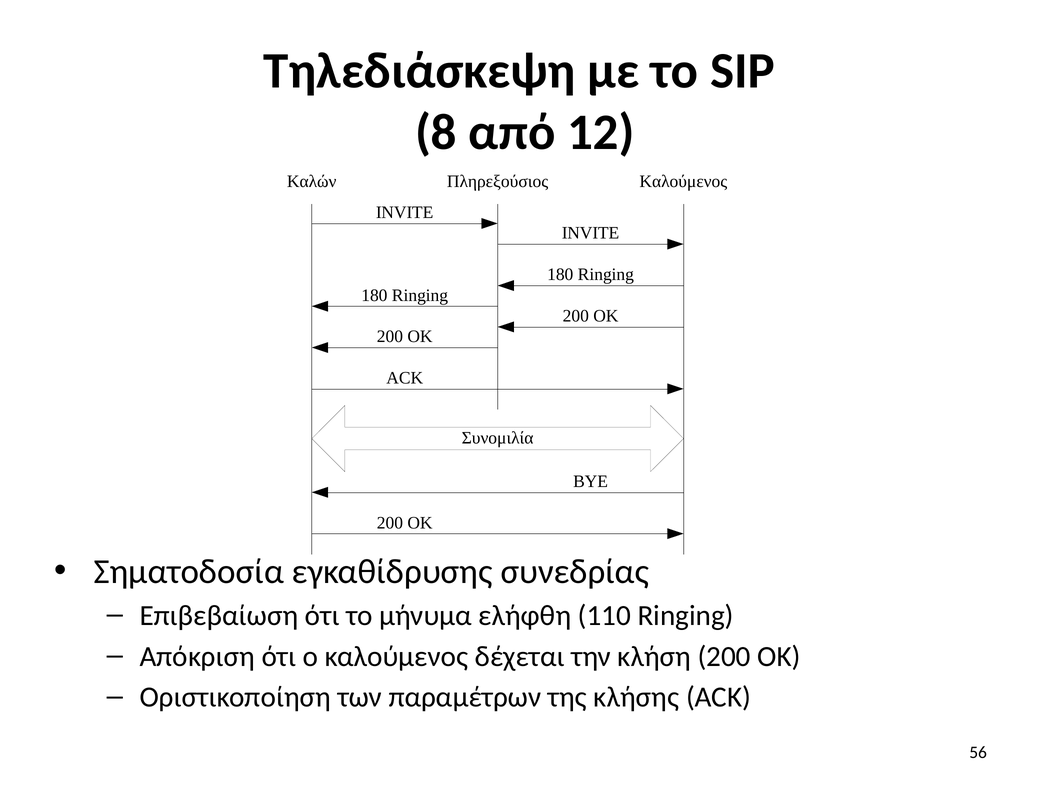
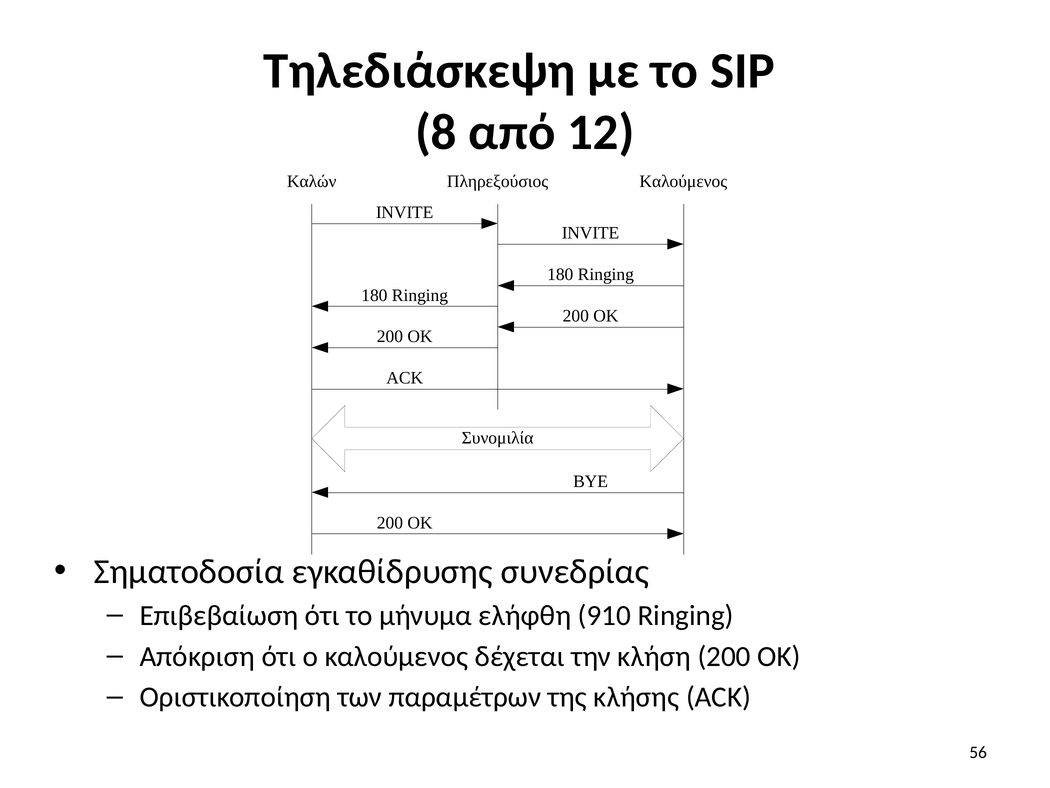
110: 110 -> 910 (604, 615)
